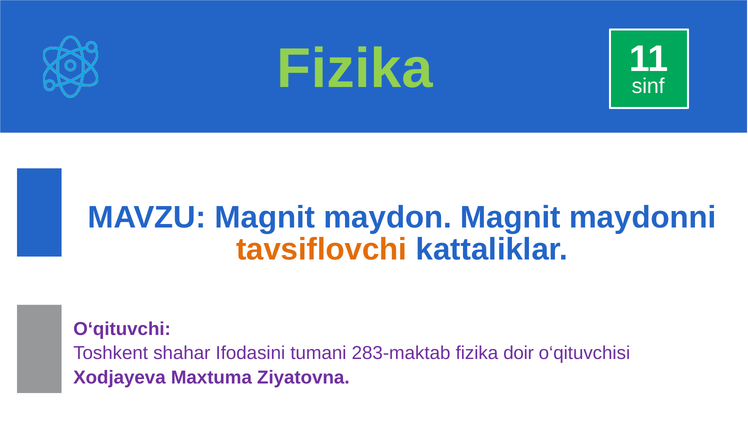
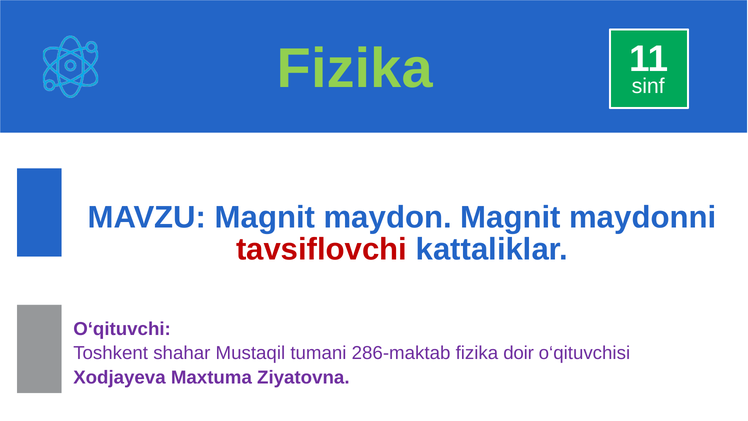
tavsiflovchi colour: orange -> red (322, 249)
Ifodasini: Ifodasini -> Mustaqil (250, 353)
283-maktab: 283-maktab -> 286-maktab (401, 353)
